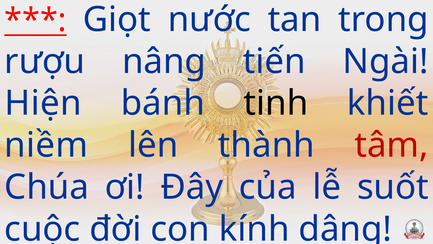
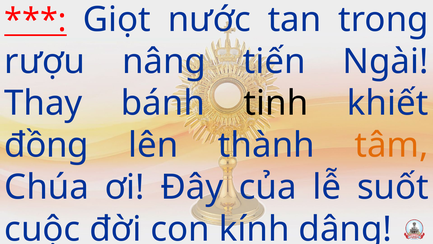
Hiện: Hiện -> Thay (43, 103)
niềm: niềm -> đồng (46, 145)
tâm colour: red -> orange (391, 145)
